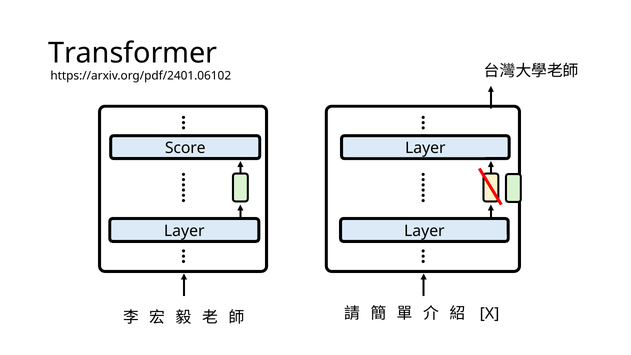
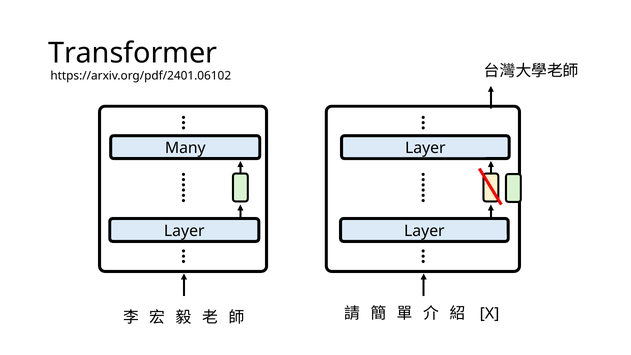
Score: Score -> Many (185, 148)
